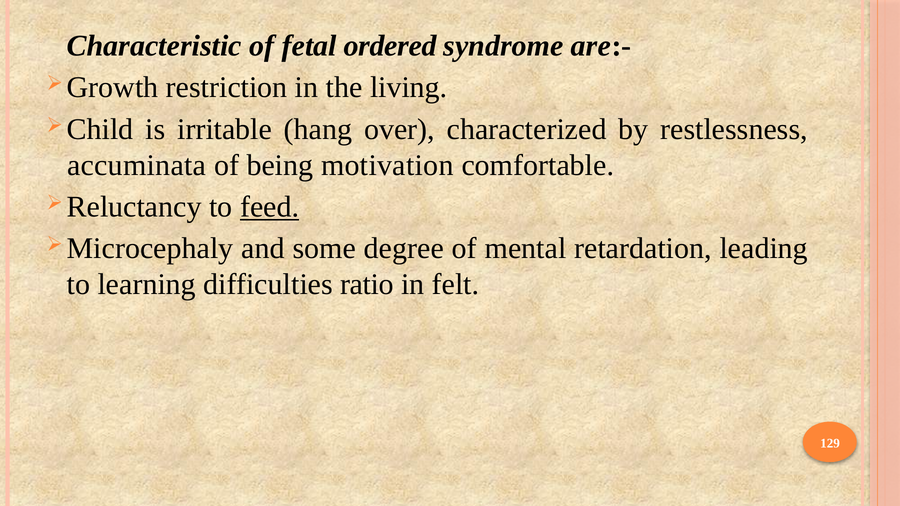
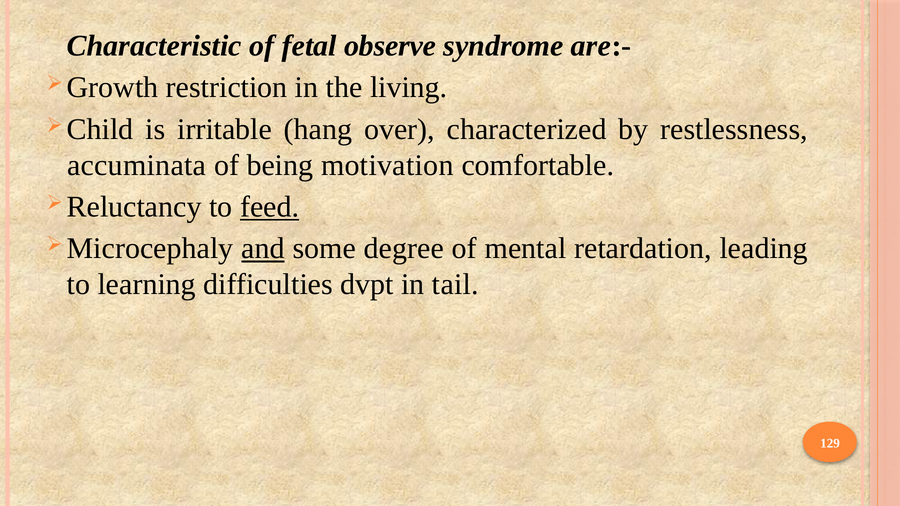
ordered: ordered -> observe (390, 46)
and underline: none -> present (263, 249)
ratio: ratio -> dvpt (367, 285)
felt: felt -> tail (455, 285)
